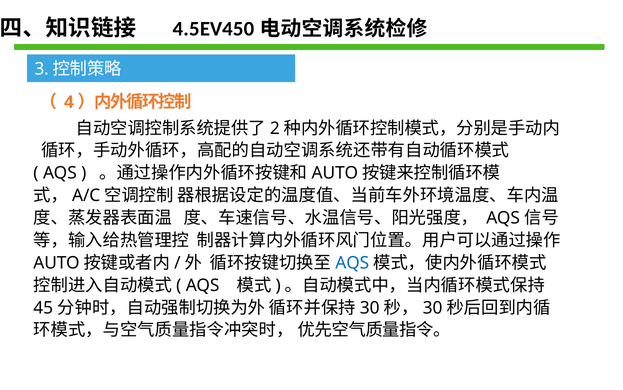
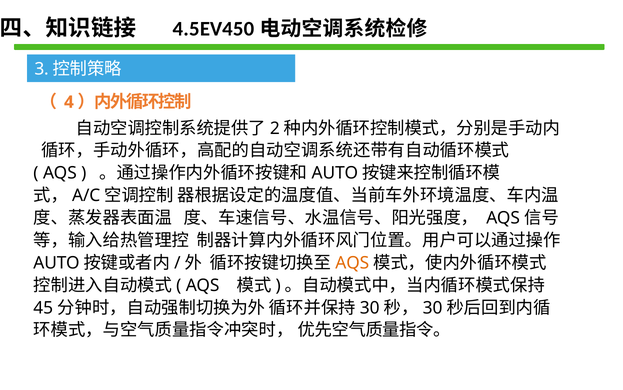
AQS colour: blue -> orange (352, 263)
